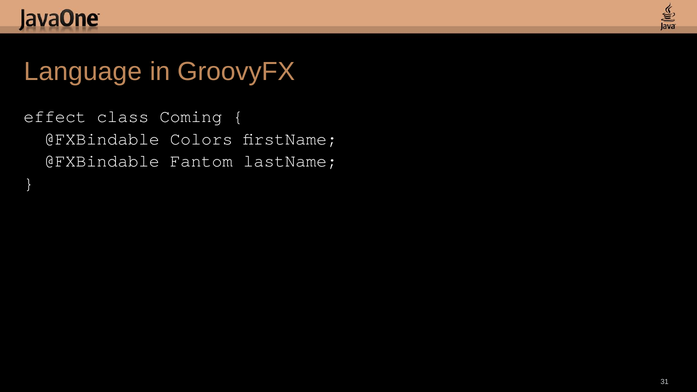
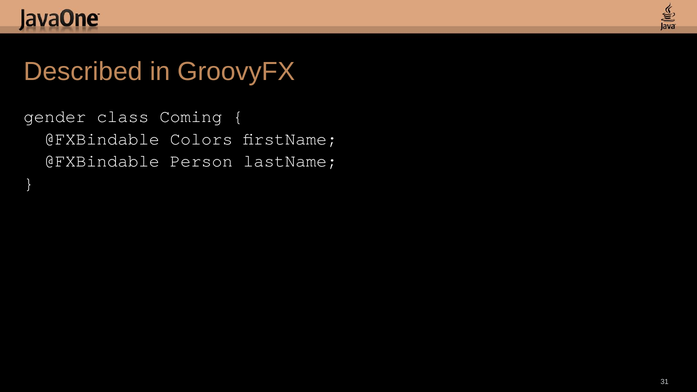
Language: Language -> Described (83, 72)
effect: effect -> gender (55, 117)
Fantom: Fantom -> Person (201, 161)
